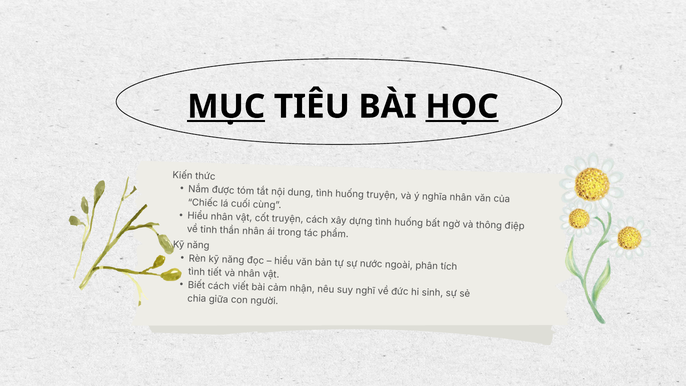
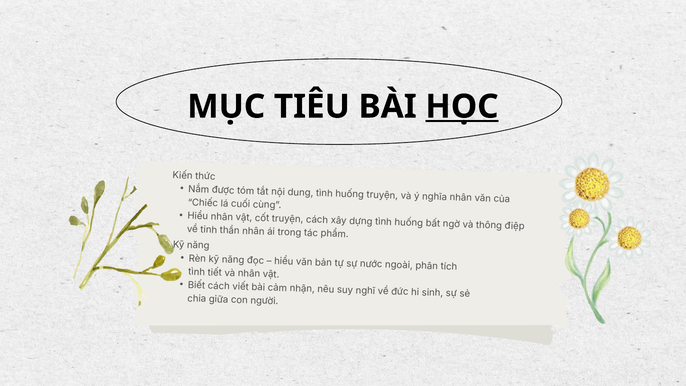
MỤC underline: present -> none (226, 107)
